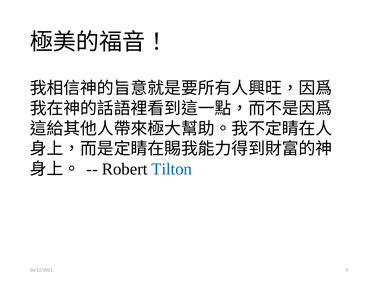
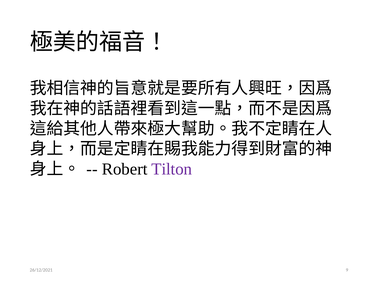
Tilton colour: blue -> purple (172, 169)
